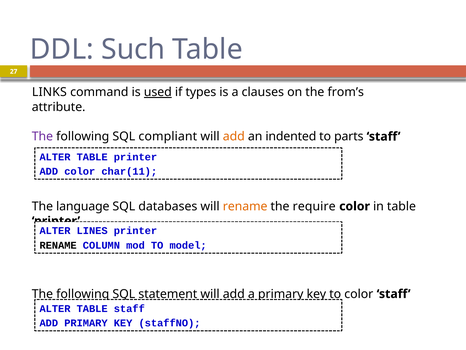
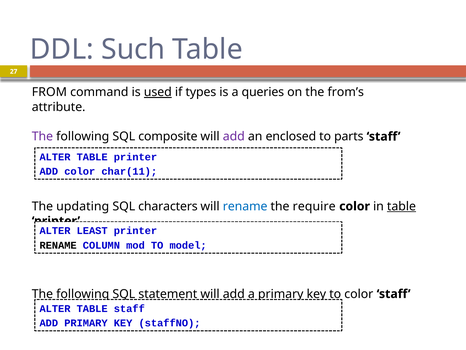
LINKS: LINKS -> FROM (49, 92)
clauses: clauses -> queries (263, 92)
compliant: compliant -> composite (168, 136)
add colour: orange -> purple (234, 136)
indented: indented -> enclosed (291, 136)
language: language -> updating (83, 206)
databases: databases -> characters (168, 206)
rename colour: orange -> blue (245, 206)
table underline: none -> present (401, 206)
LINES: LINES -> LEAST (92, 231)
